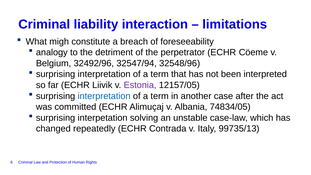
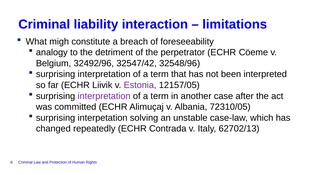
32547/94: 32547/94 -> 32547/42 (137, 63)
interpretation colour: blue -> purple (104, 96)
74834/05: 74834/05 -> 72310/05 (230, 107)
99735/13: 99735/13 -> 62702/13 (239, 129)
